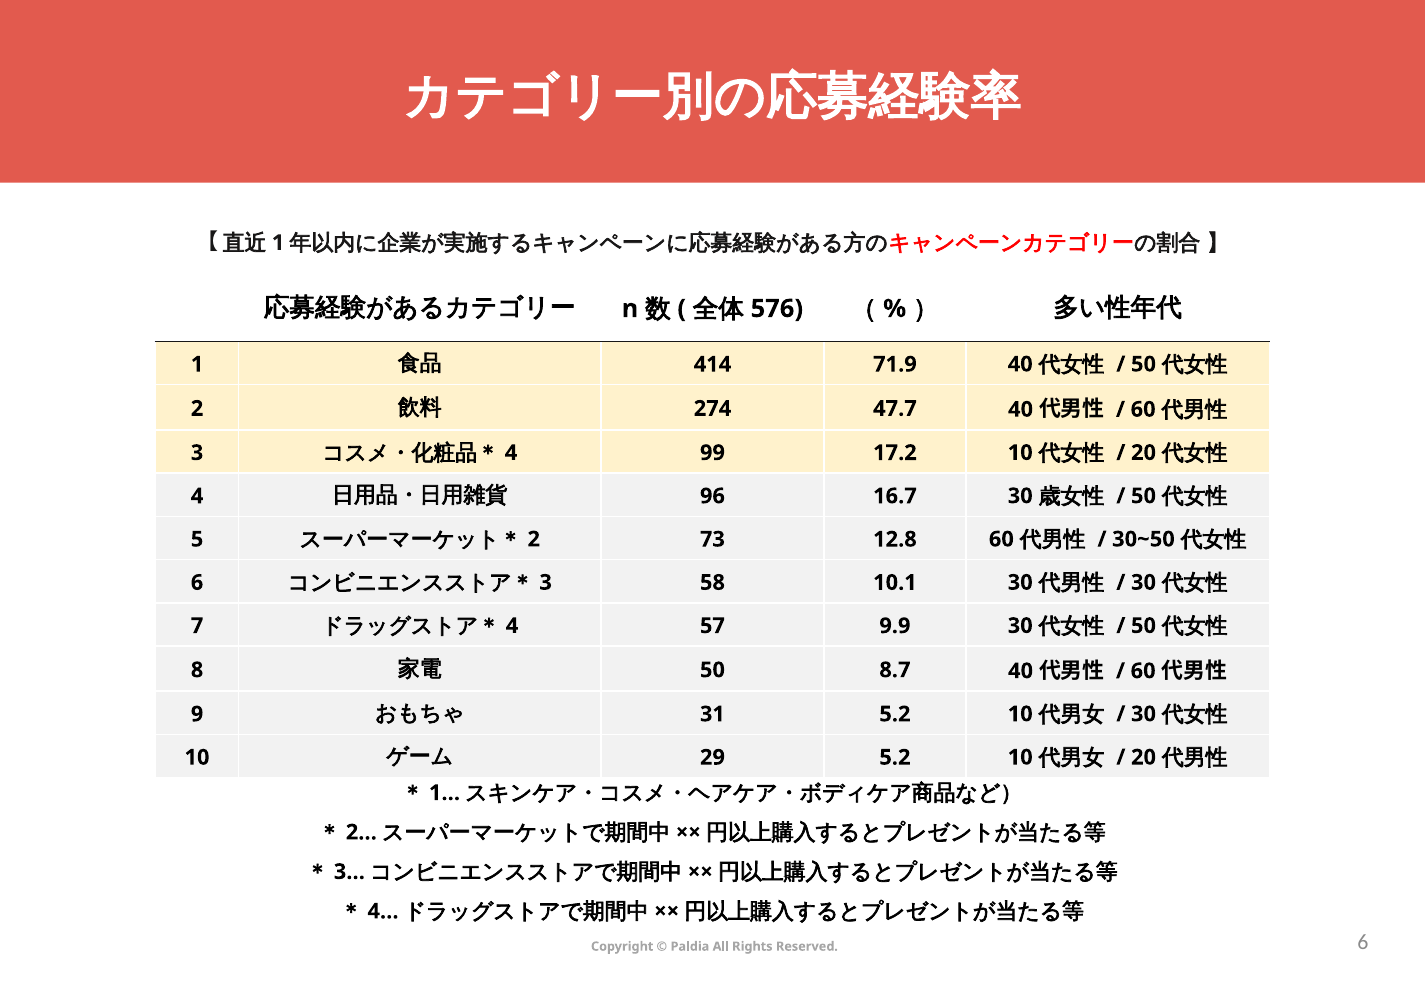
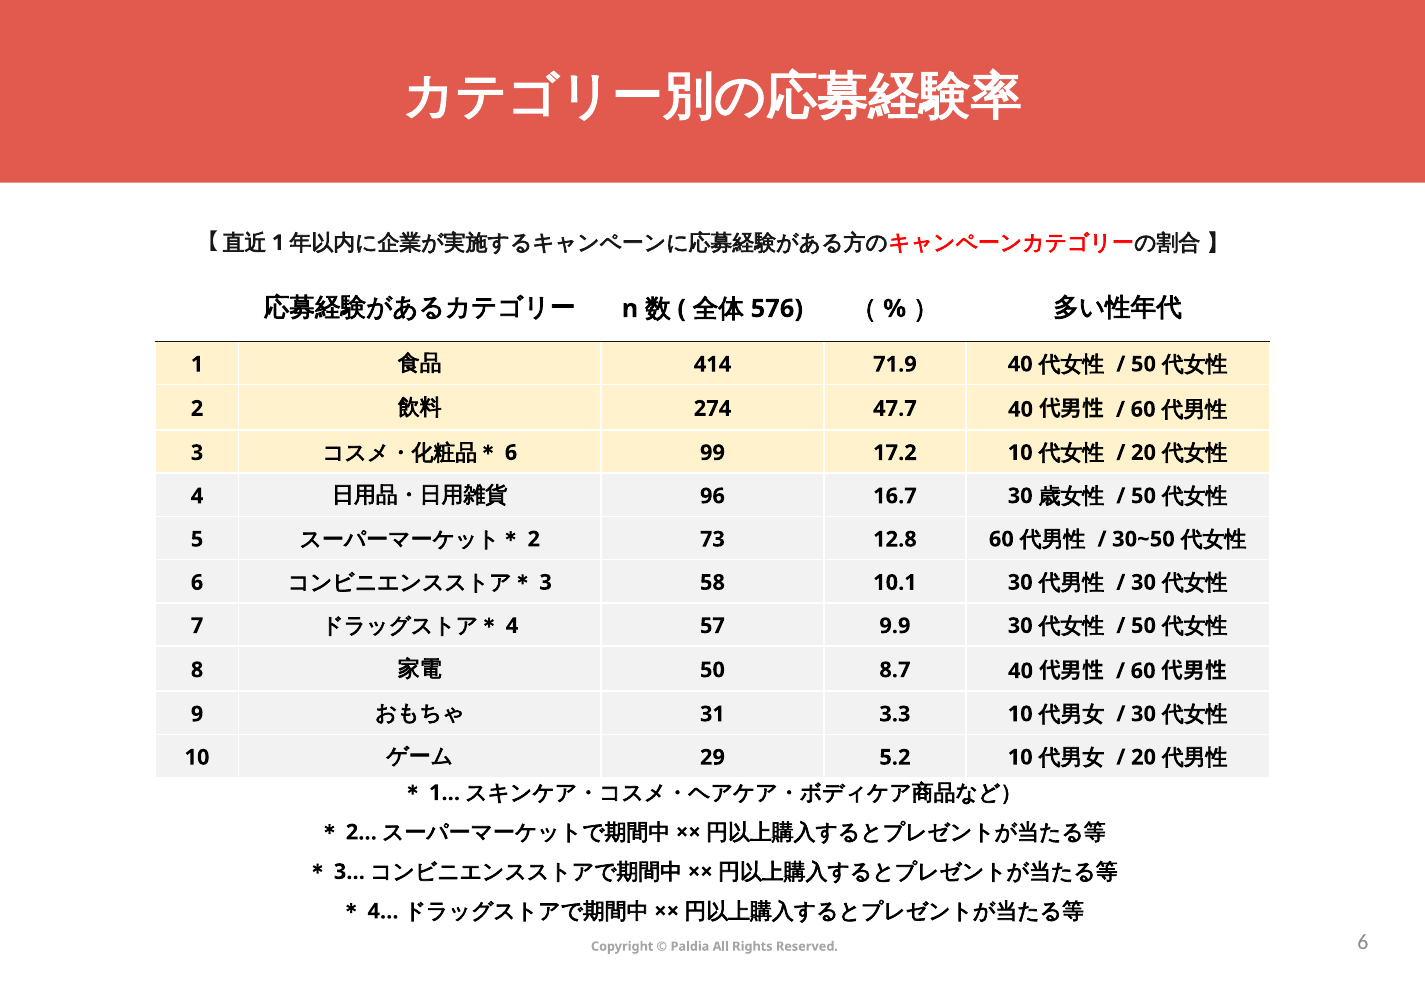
4: 4 -> 6 (511, 452)
31 5.2: 5.2 -> 3.3 (895, 714)
